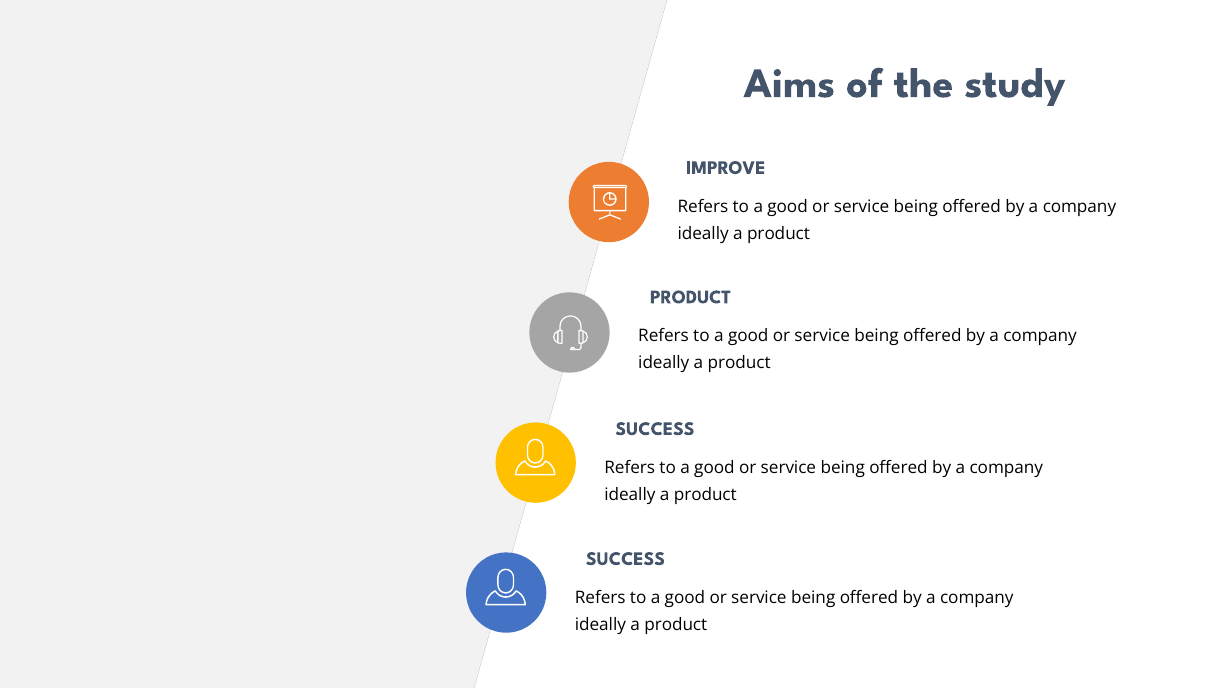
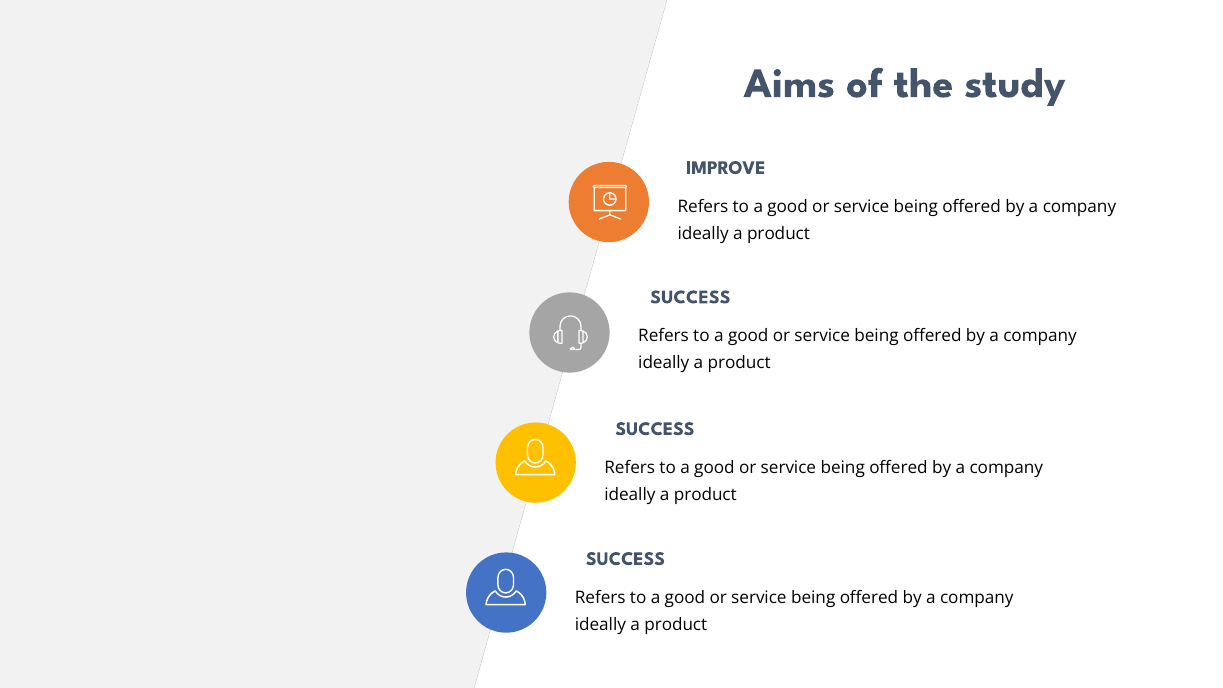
PRODUCT: PRODUCT -> SUCCESS (690, 297)
